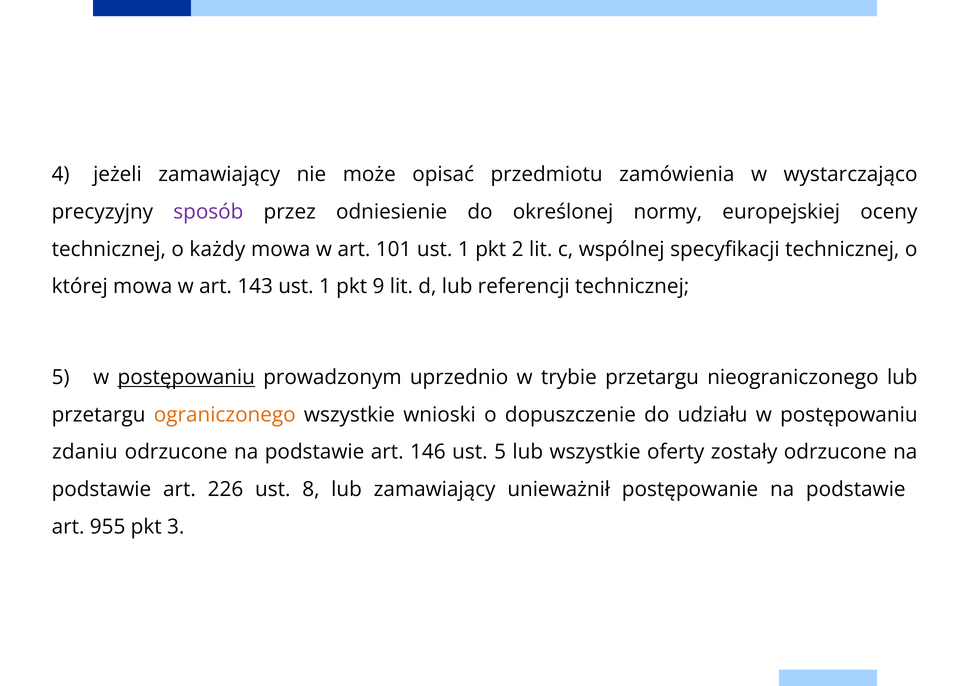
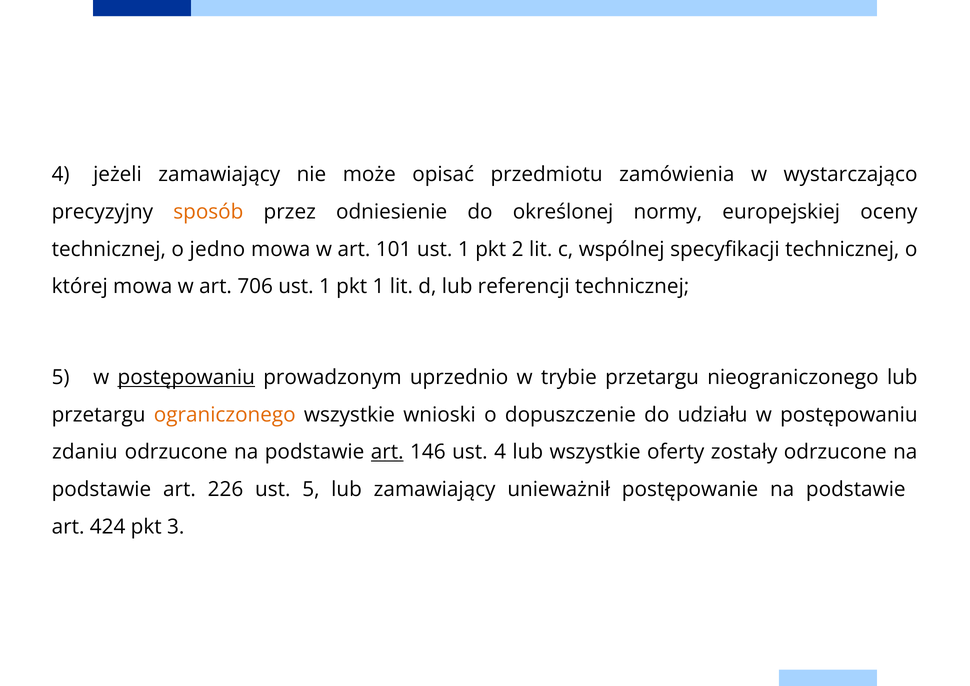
sposób colour: purple -> orange (208, 212)
każdy: każdy -> jedno (217, 249)
143: 143 -> 706 (255, 287)
pkt 9: 9 -> 1 (378, 287)
art underline: none -> present (387, 452)
ust 5: 5 -> 4 (500, 452)
ust 8: 8 -> 5 (311, 489)
955: 955 -> 424 (108, 527)
